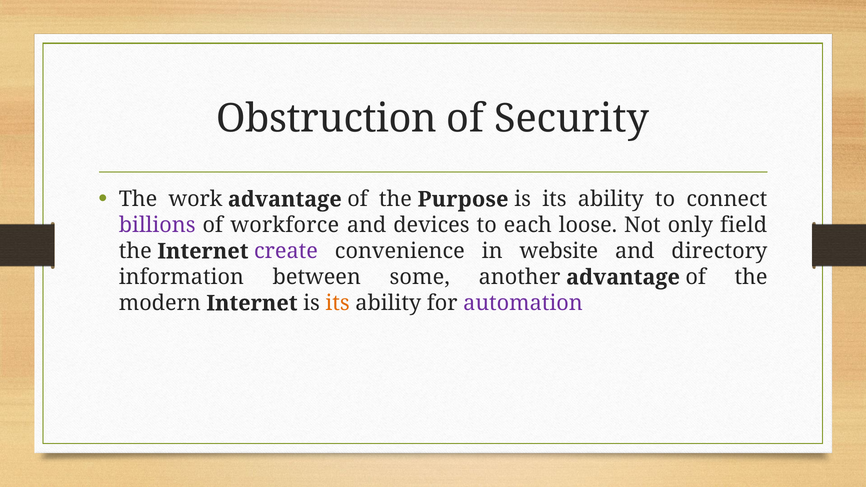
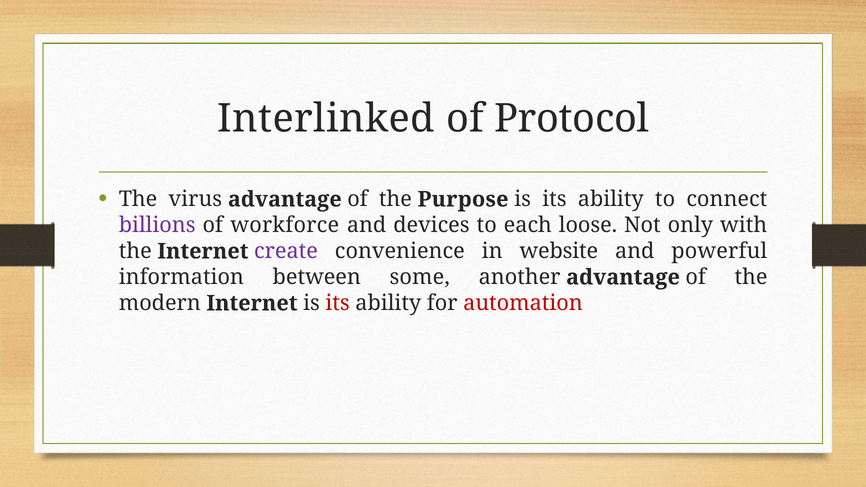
Obstruction: Obstruction -> Interlinked (326, 119)
Security: Security -> Protocol (572, 119)
work: work -> virus (195, 199)
field: field -> with (744, 225)
directory: directory -> powerful (719, 251)
its colour: orange -> red (338, 303)
automation colour: purple -> red (523, 303)
